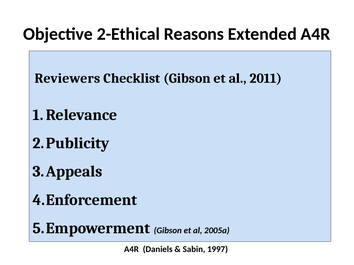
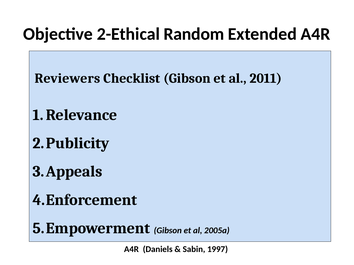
Reasons: Reasons -> Random (194, 34)
